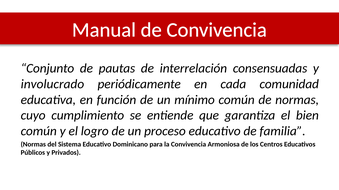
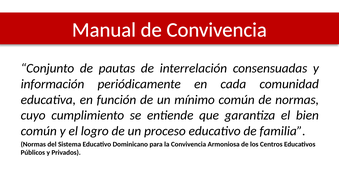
involucrado: involucrado -> información (53, 84)
